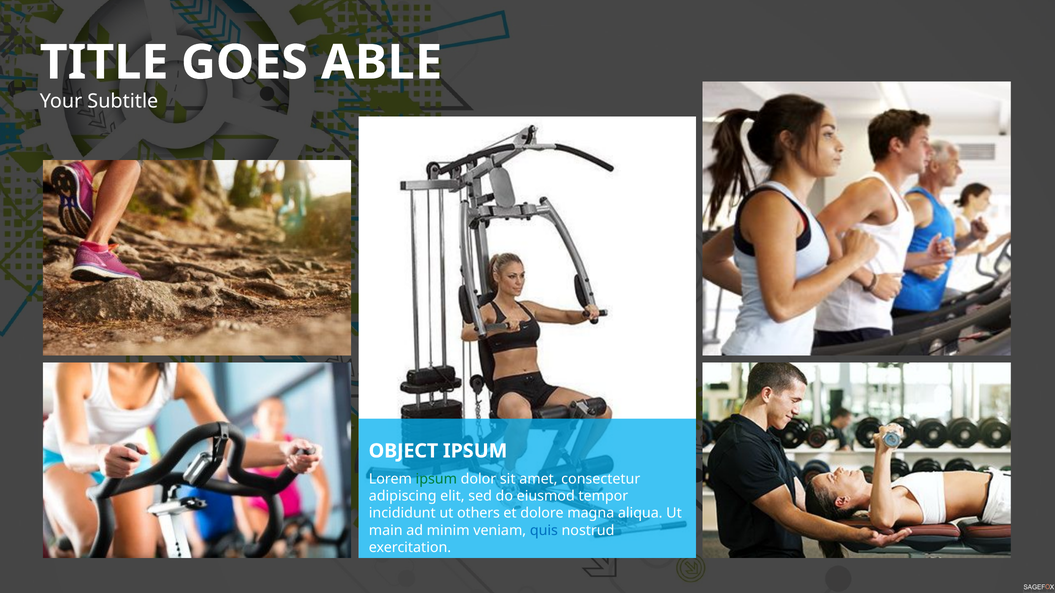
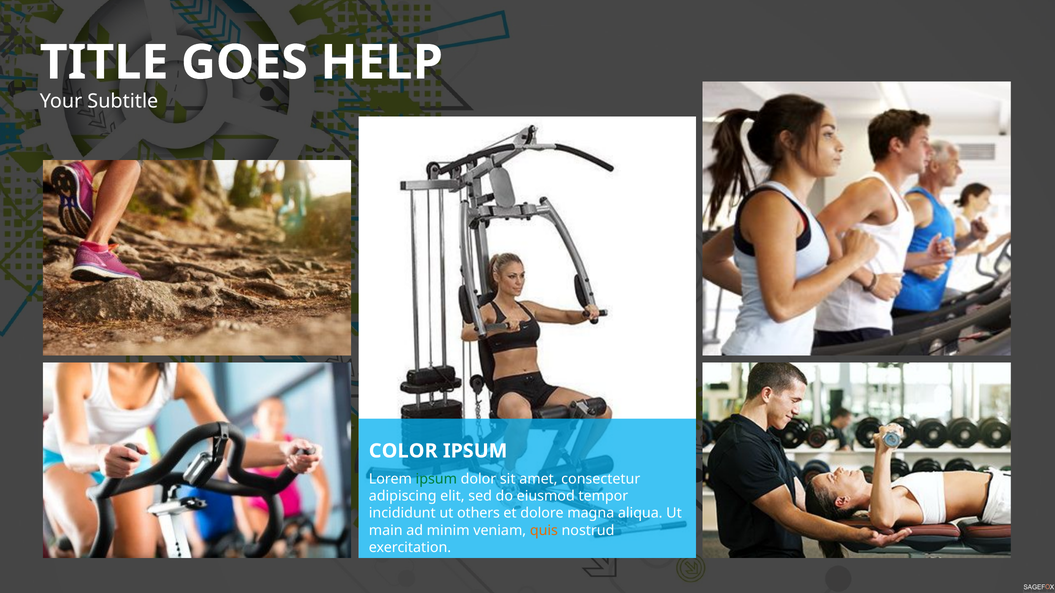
ABLE: ABLE -> HELP (382, 63)
OBJECT: OBJECT -> COLOR (403, 451)
quis colour: blue -> orange (544, 531)
